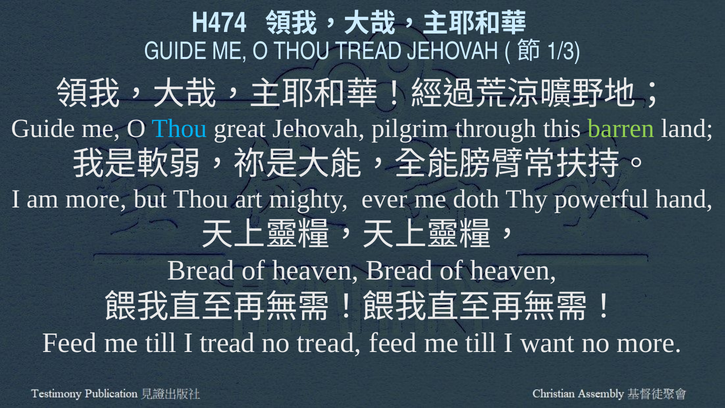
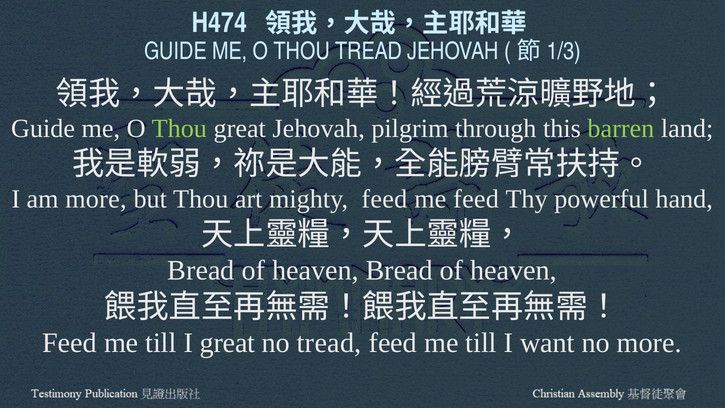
Thou colour: light blue -> light green (179, 129)
mighty ever: ever -> feed (384, 199)
me doth: doth -> feed (476, 199)
I tread: tread -> great (227, 343)
